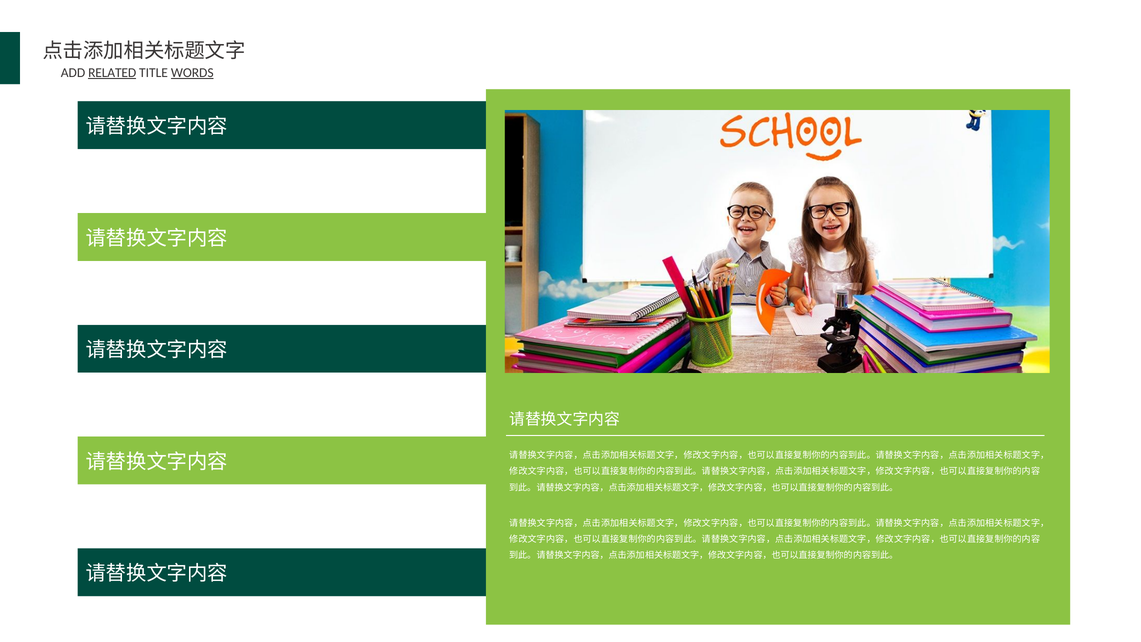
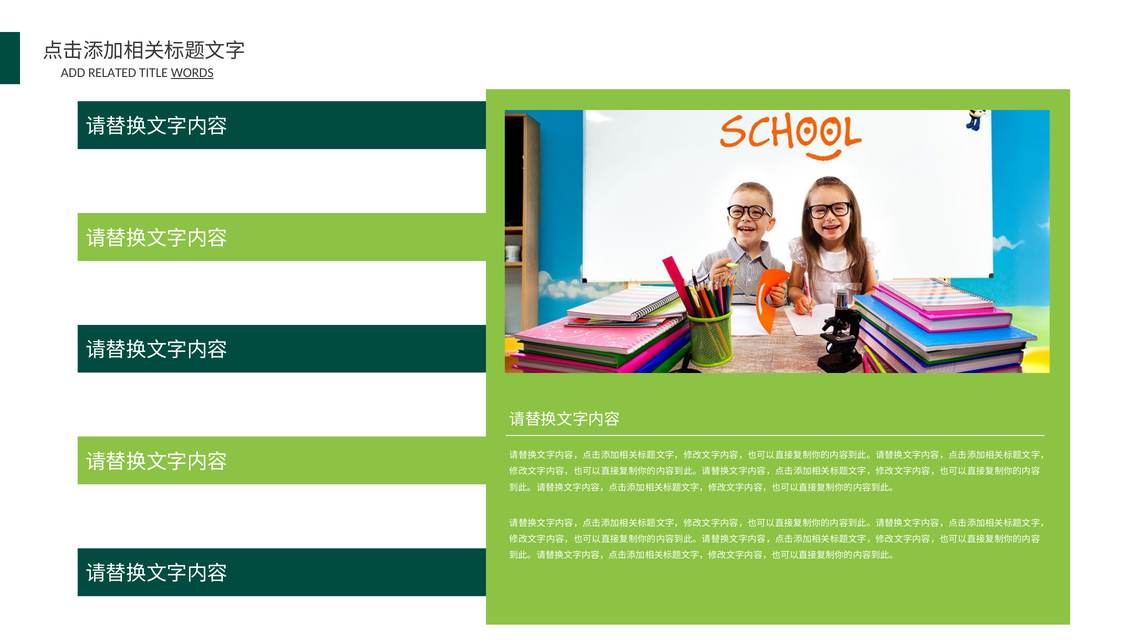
RELATED underline: present -> none (112, 73)
